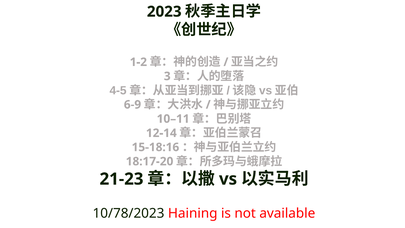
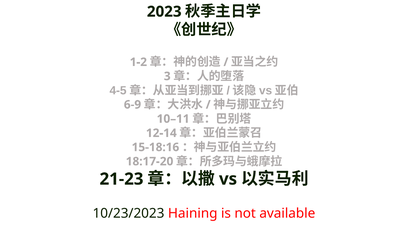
10/78/2023: 10/78/2023 -> 10/23/2023 (128, 213)
